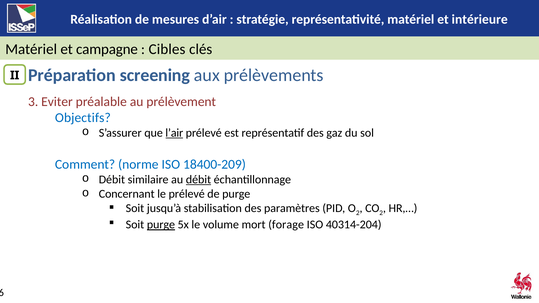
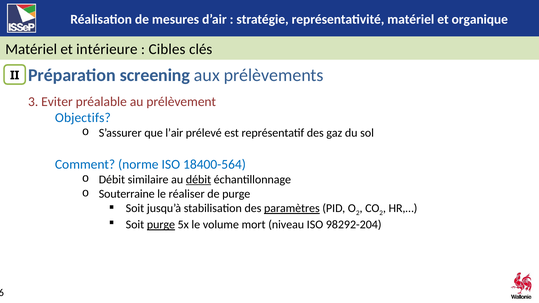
intérieure: intérieure -> organique (480, 19)
campagne: campagne -> intérieure (107, 49)
l’air underline: present -> none (174, 133)
18400-209: 18400-209 -> 18400-564 (214, 165)
Concernant: Concernant -> Souterraine (127, 194)
le prélevé: prélevé -> réaliser (187, 194)
paramètres underline: none -> present (292, 209)
forage: forage -> niveau (286, 225)
40314-204: 40314-204 -> 98292-204 (354, 225)
